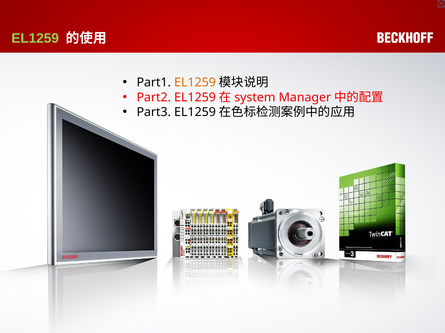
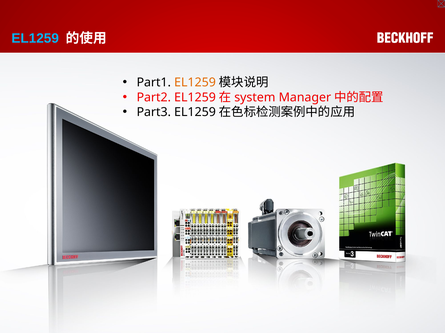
EL1259 colour: light green -> light blue (35, 38)
